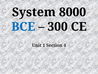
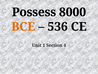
System: System -> Possess (34, 12)
BCE colour: blue -> orange (23, 27)
300: 300 -> 536 (58, 27)
